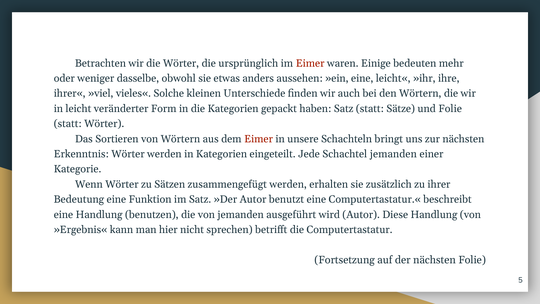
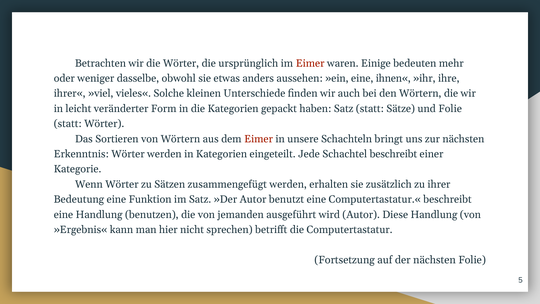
leicht«: leicht« -> ihnen« (393, 78)
Schachtel jemanden: jemanden -> beschreibt (393, 154)
